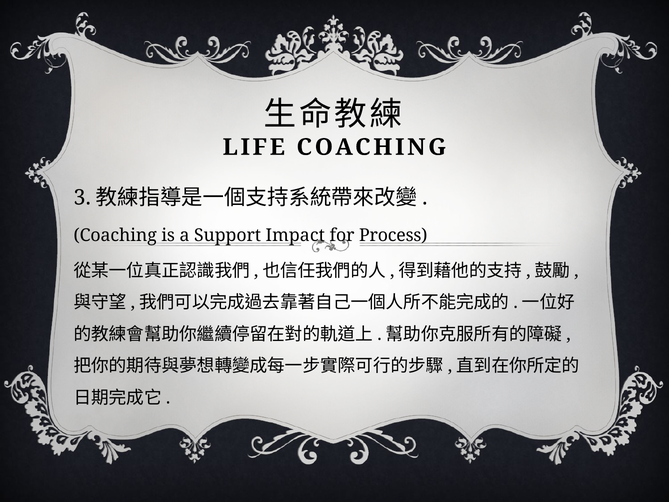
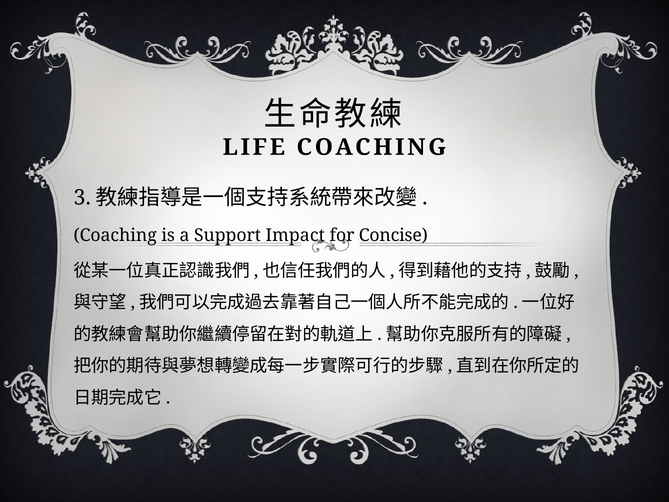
Process: Process -> Concise (393, 235)
